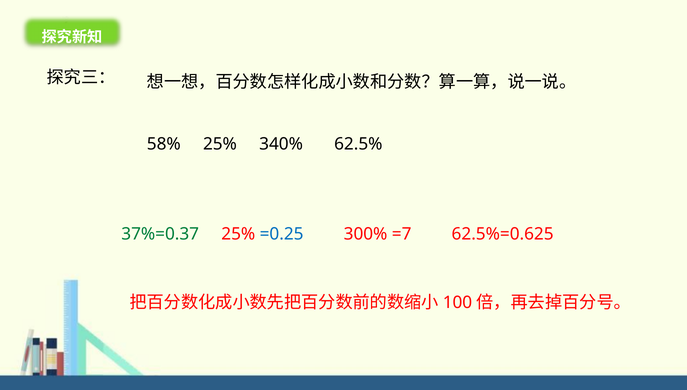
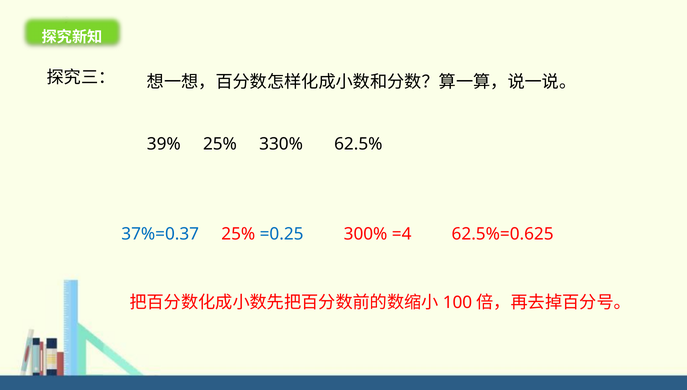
58%: 58% -> 39% (164, 144)
340%: 340% -> 330% (281, 144)
37%=0.37 colour: green -> blue (160, 234)
=7: =7 -> =4 (402, 234)
